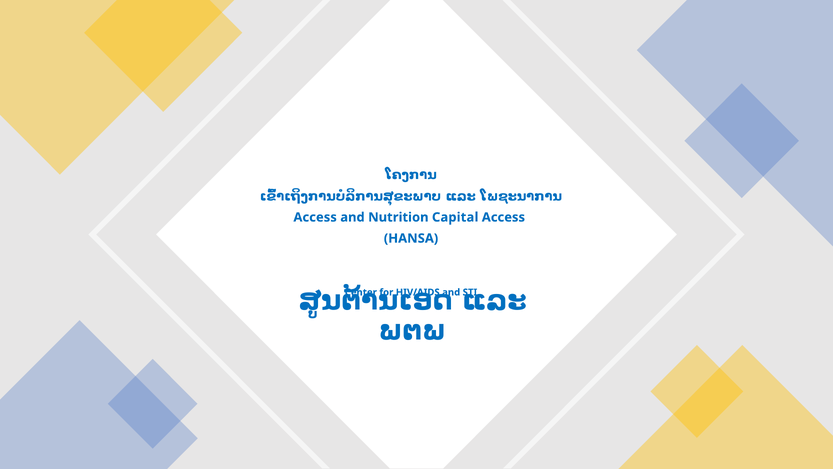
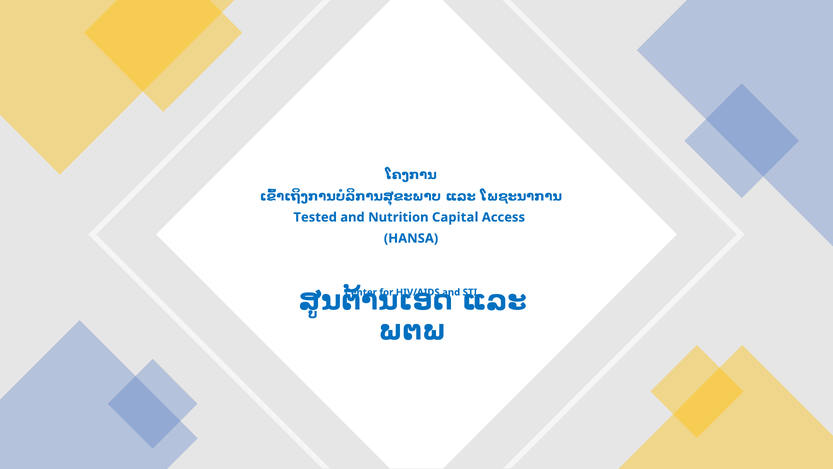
Access: Access -> Tested (315, 217)
